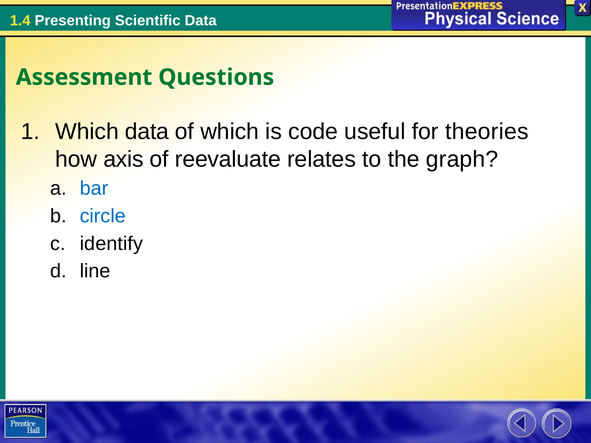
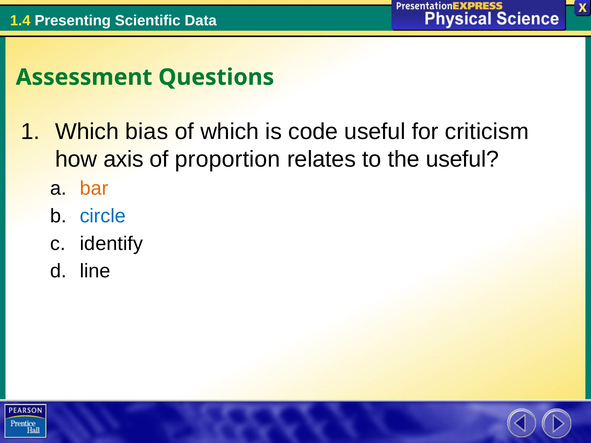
Which data: data -> bias (147, 132)
theories: theories -> criticism (487, 132)
reevaluate: reevaluate -> proportion (228, 159)
the graph: graph -> useful (462, 159)
bar colour: blue -> orange (94, 189)
